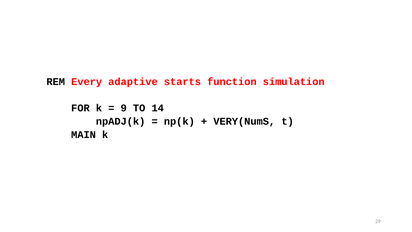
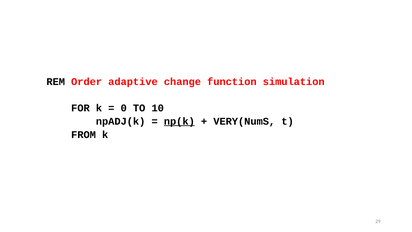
Every: Every -> Order (87, 82)
starts: starts -> change (182, 82)
9: 9 -> 0 (124, 108)
14: 14 -> 10 (158, 108)
np(k underline: none -> present (179, 121)
MAIN: MAIN -> FROM (84, 134)
